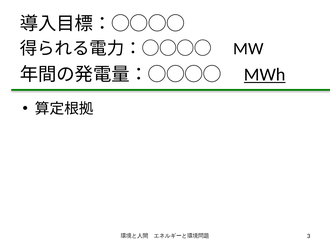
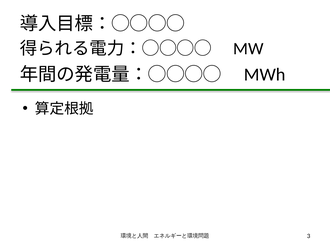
MWh underline: present -> none (265, 75)
